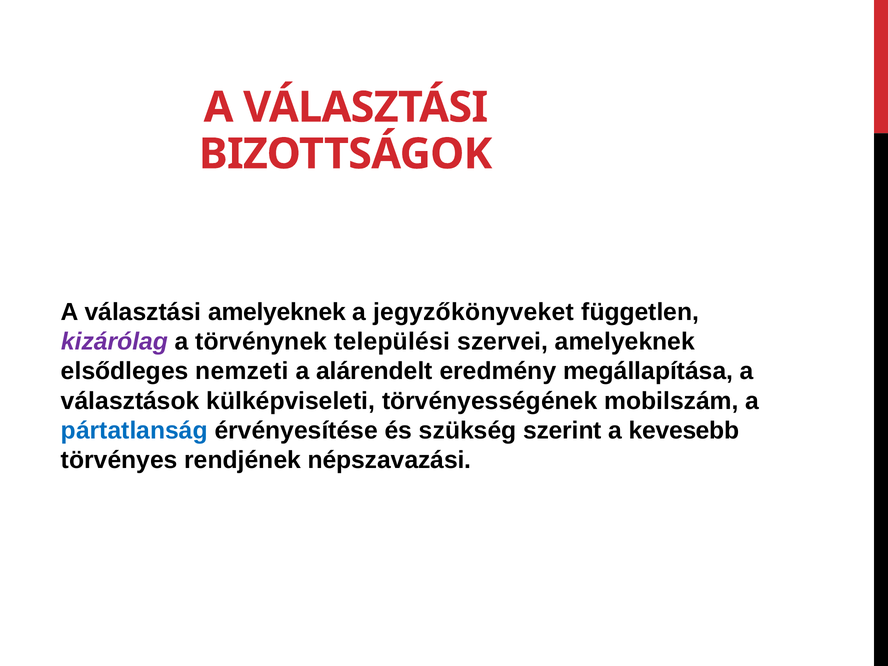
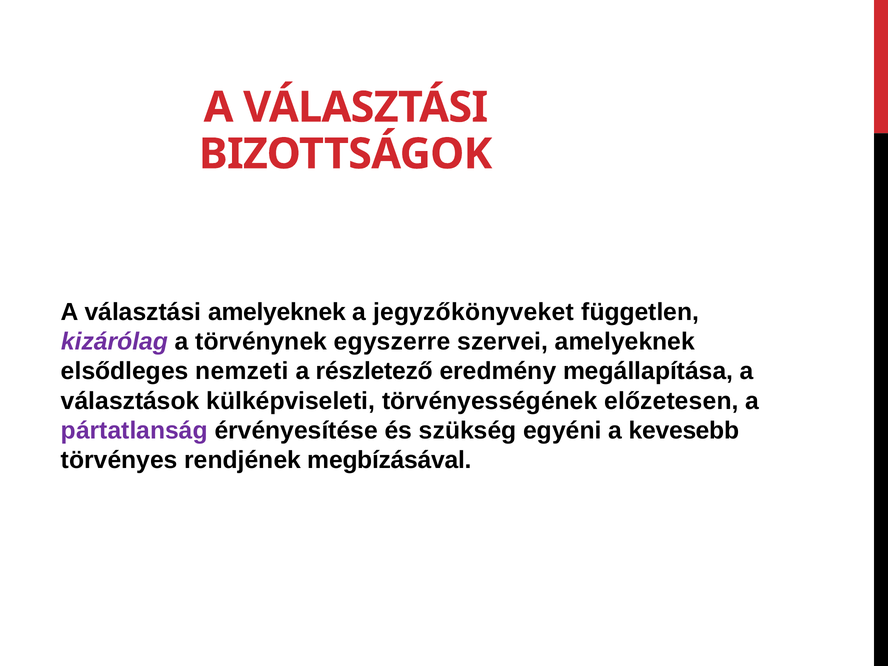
települési: települési -> egyszerre (392, 342)
alárendelt: alárendelt -> részletező (375, 371)
mobilszám: mobilszám -> előzetesen (671, 401)
pártatlanság colour: blue -> purple (134, 431)
szerint: szerint -> egyéni (562, 431)
népszavazási: népszavazási -> megbízásával (390, 460)
